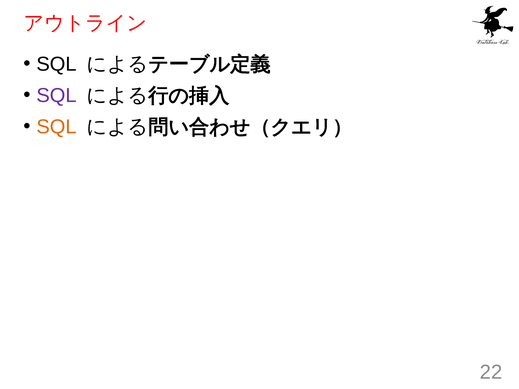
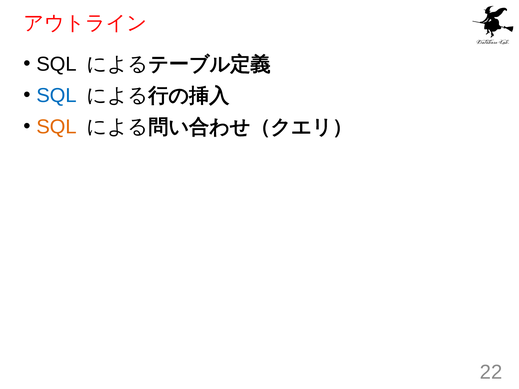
SQL colour: purple -> blue (57, 96)
